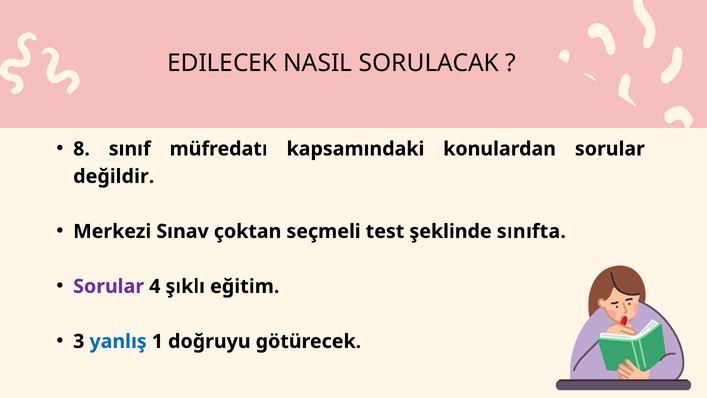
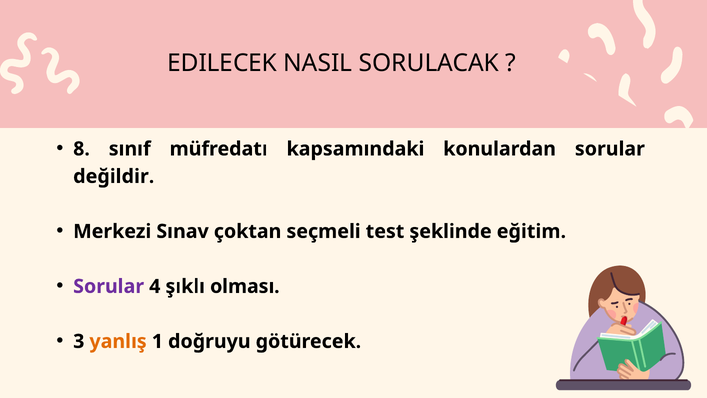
sınıfta: sınıfta -> eğitim (531, 231)
eğitim: eğitim -> olması (245, 286)
yanlış colour: blue -> orange (118, 341)
